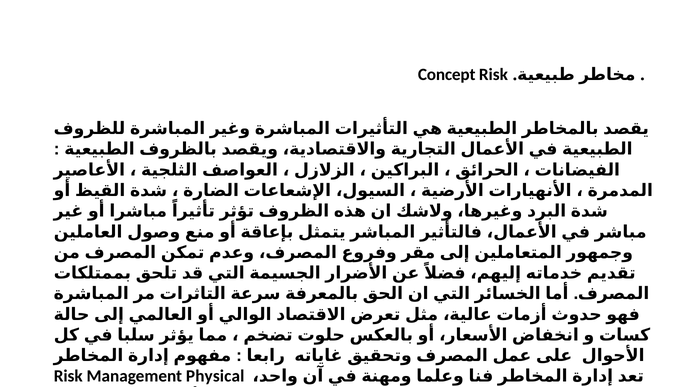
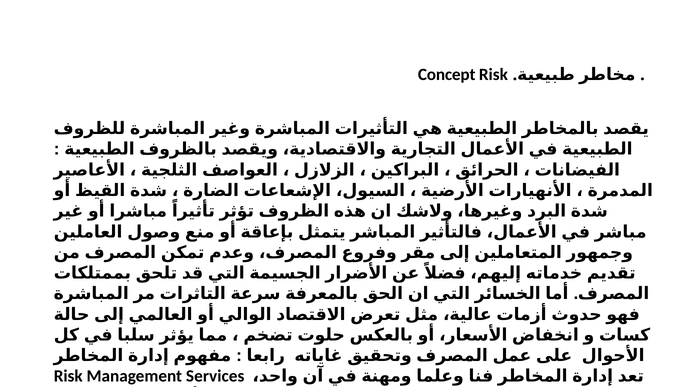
Physical: Physical -> Services (215, 376)
